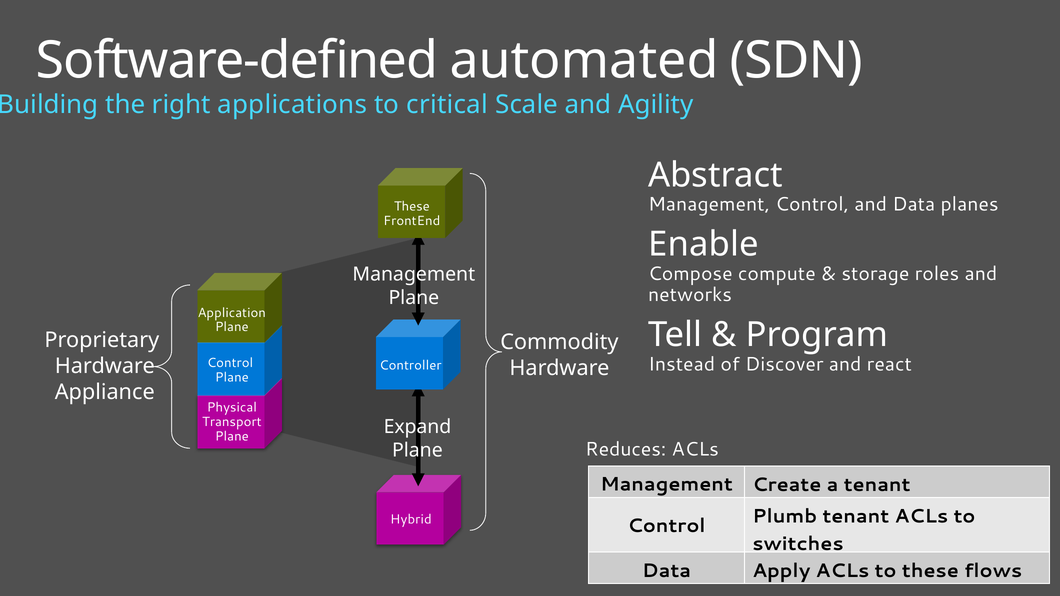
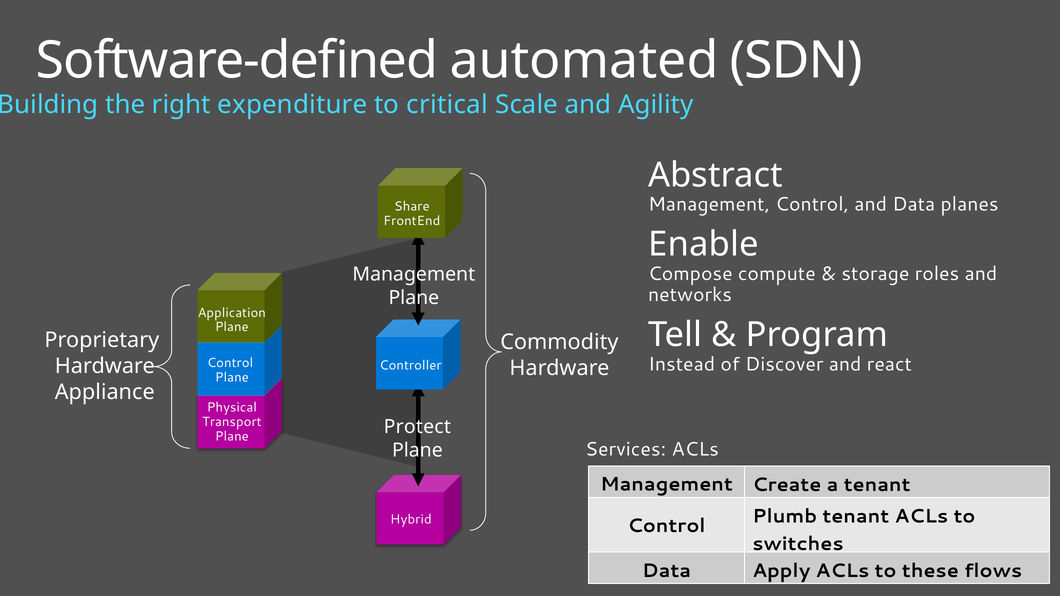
applications: applications -> expenditure (292, 105)
These: These -> Share (412, 206)
Expand: Expand -> Protect (417, 427)
Reduces: Reduces -> Services (626, 450)
